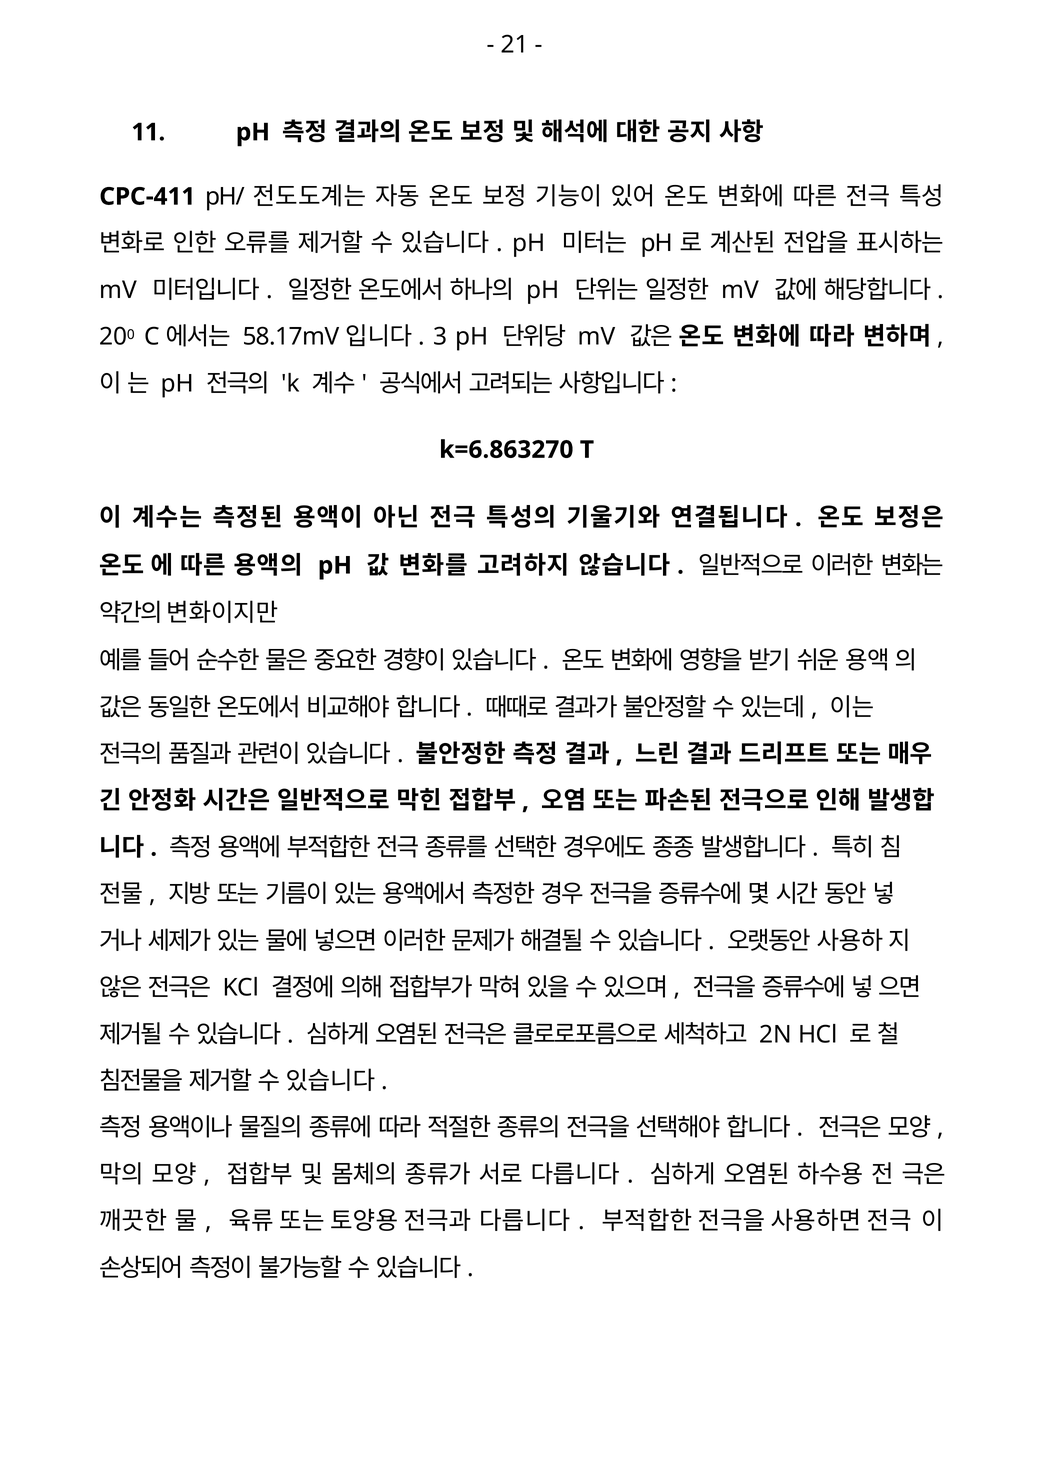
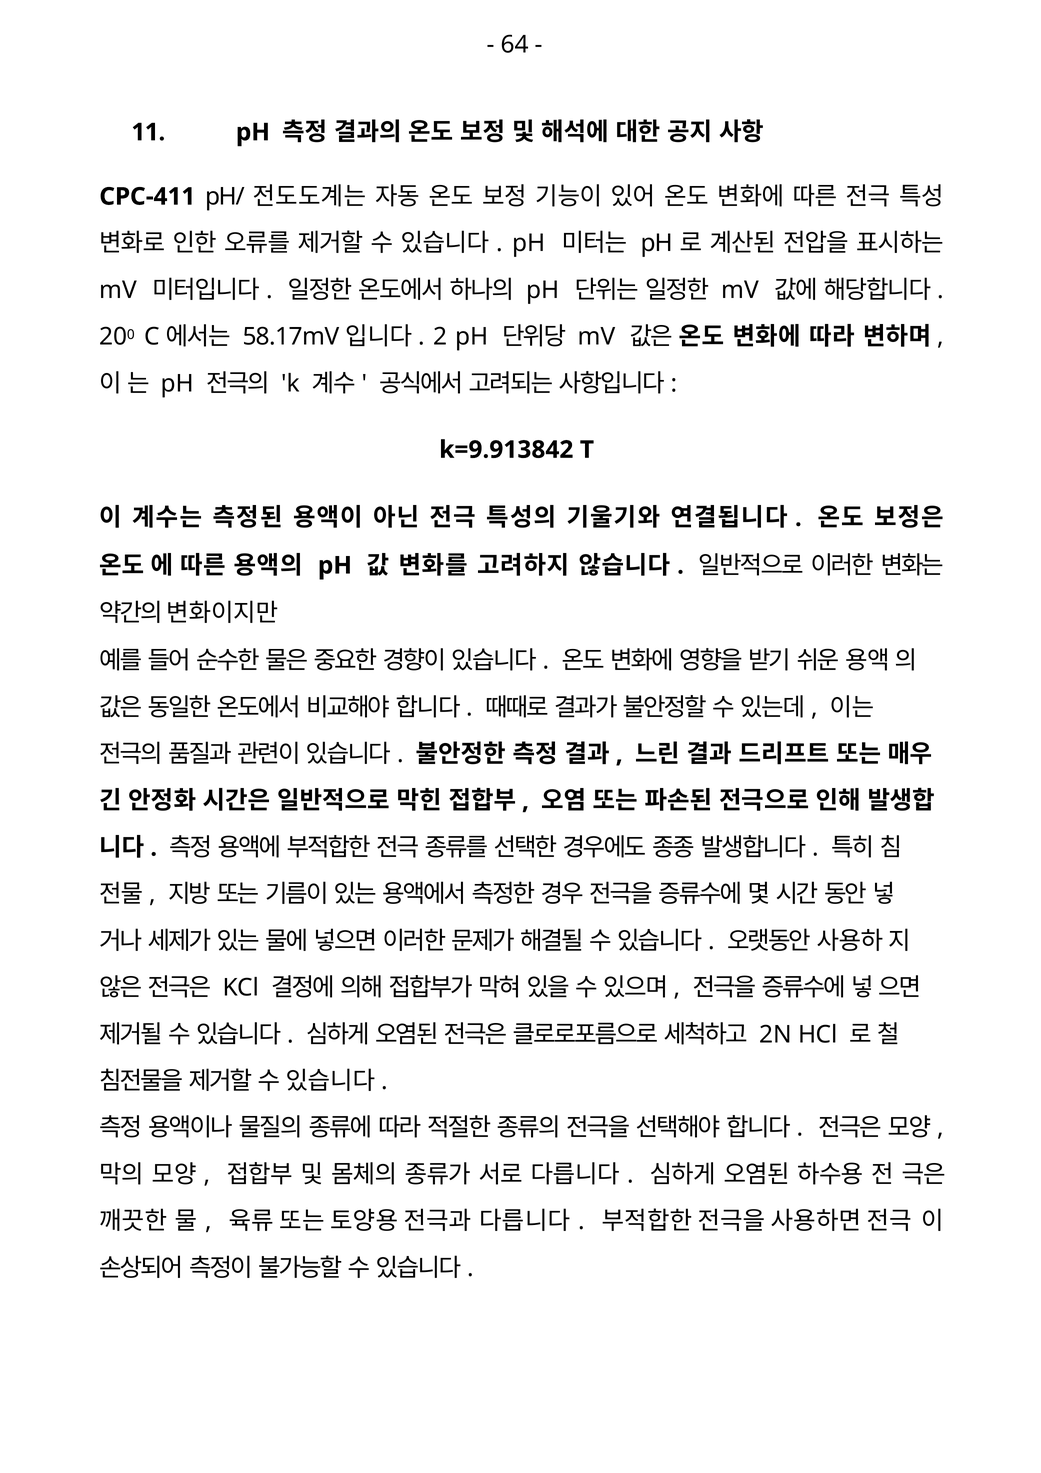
21: 21 -> 64 (515, 45)
3: 3 -> 2 (440, 337)
k=6.863270: k=6.863270 -> k=9.913842 (506, 450)
